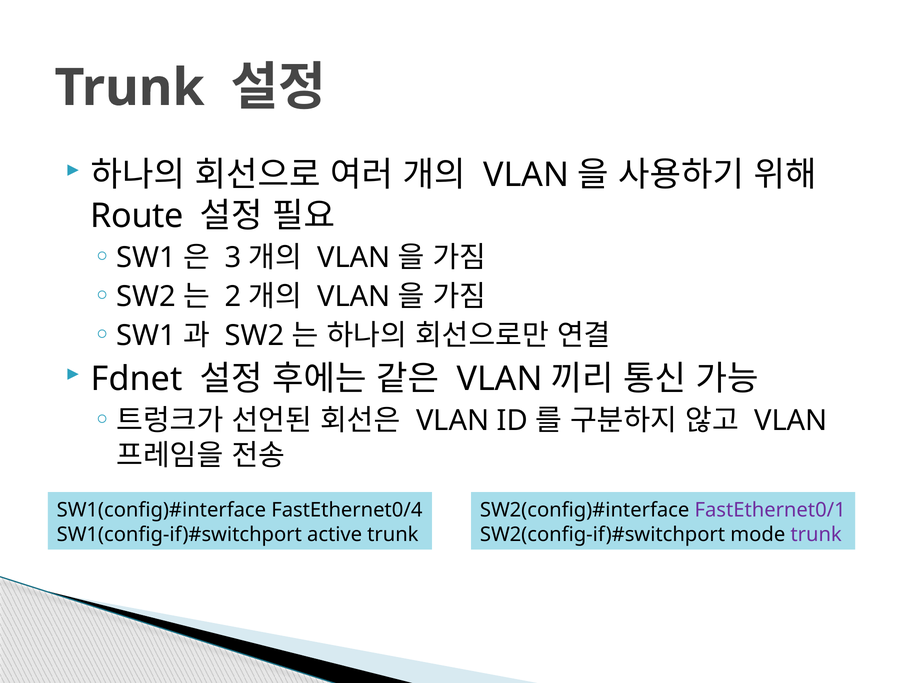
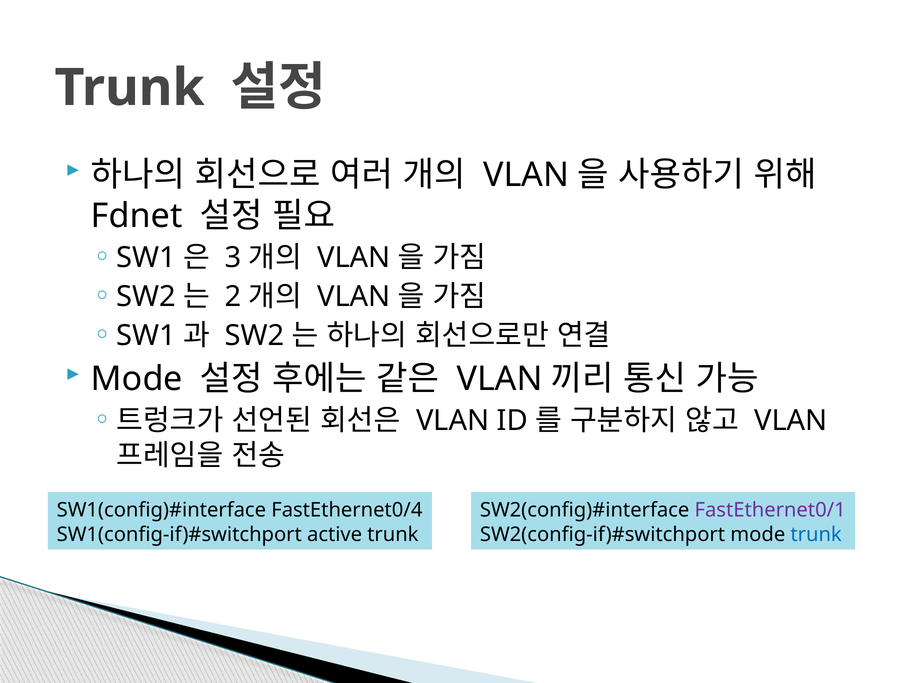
Route: Route -> Fdnet (137, 216)
Fdnet: Fdnet -> Mode (137, 379)
trunk colour: purple -> blue (816, 535)
